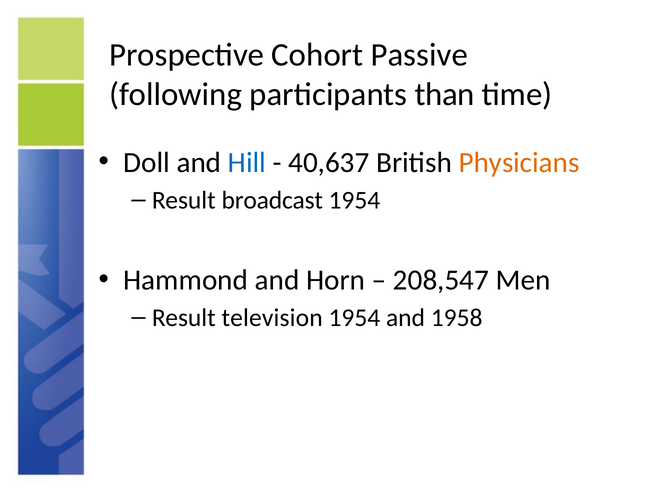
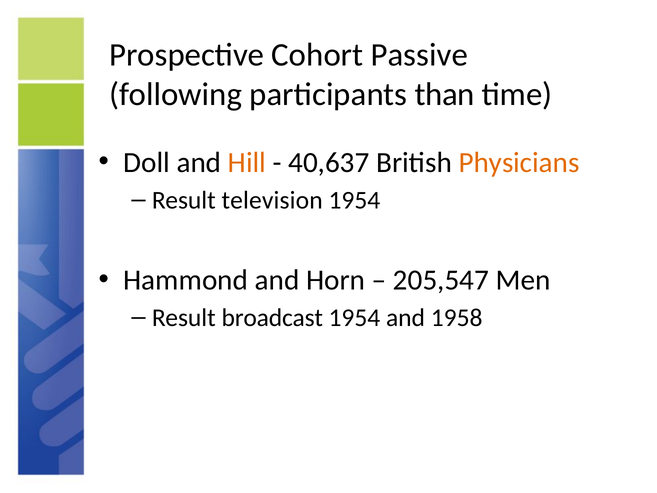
Hill colour: blue -> orange (247, 162)
broadcast: broadcast -> television (272, 200)
208,547: 208,547 -> 205,547 (441, 280)
television: television -> broadcast (272, 318)
